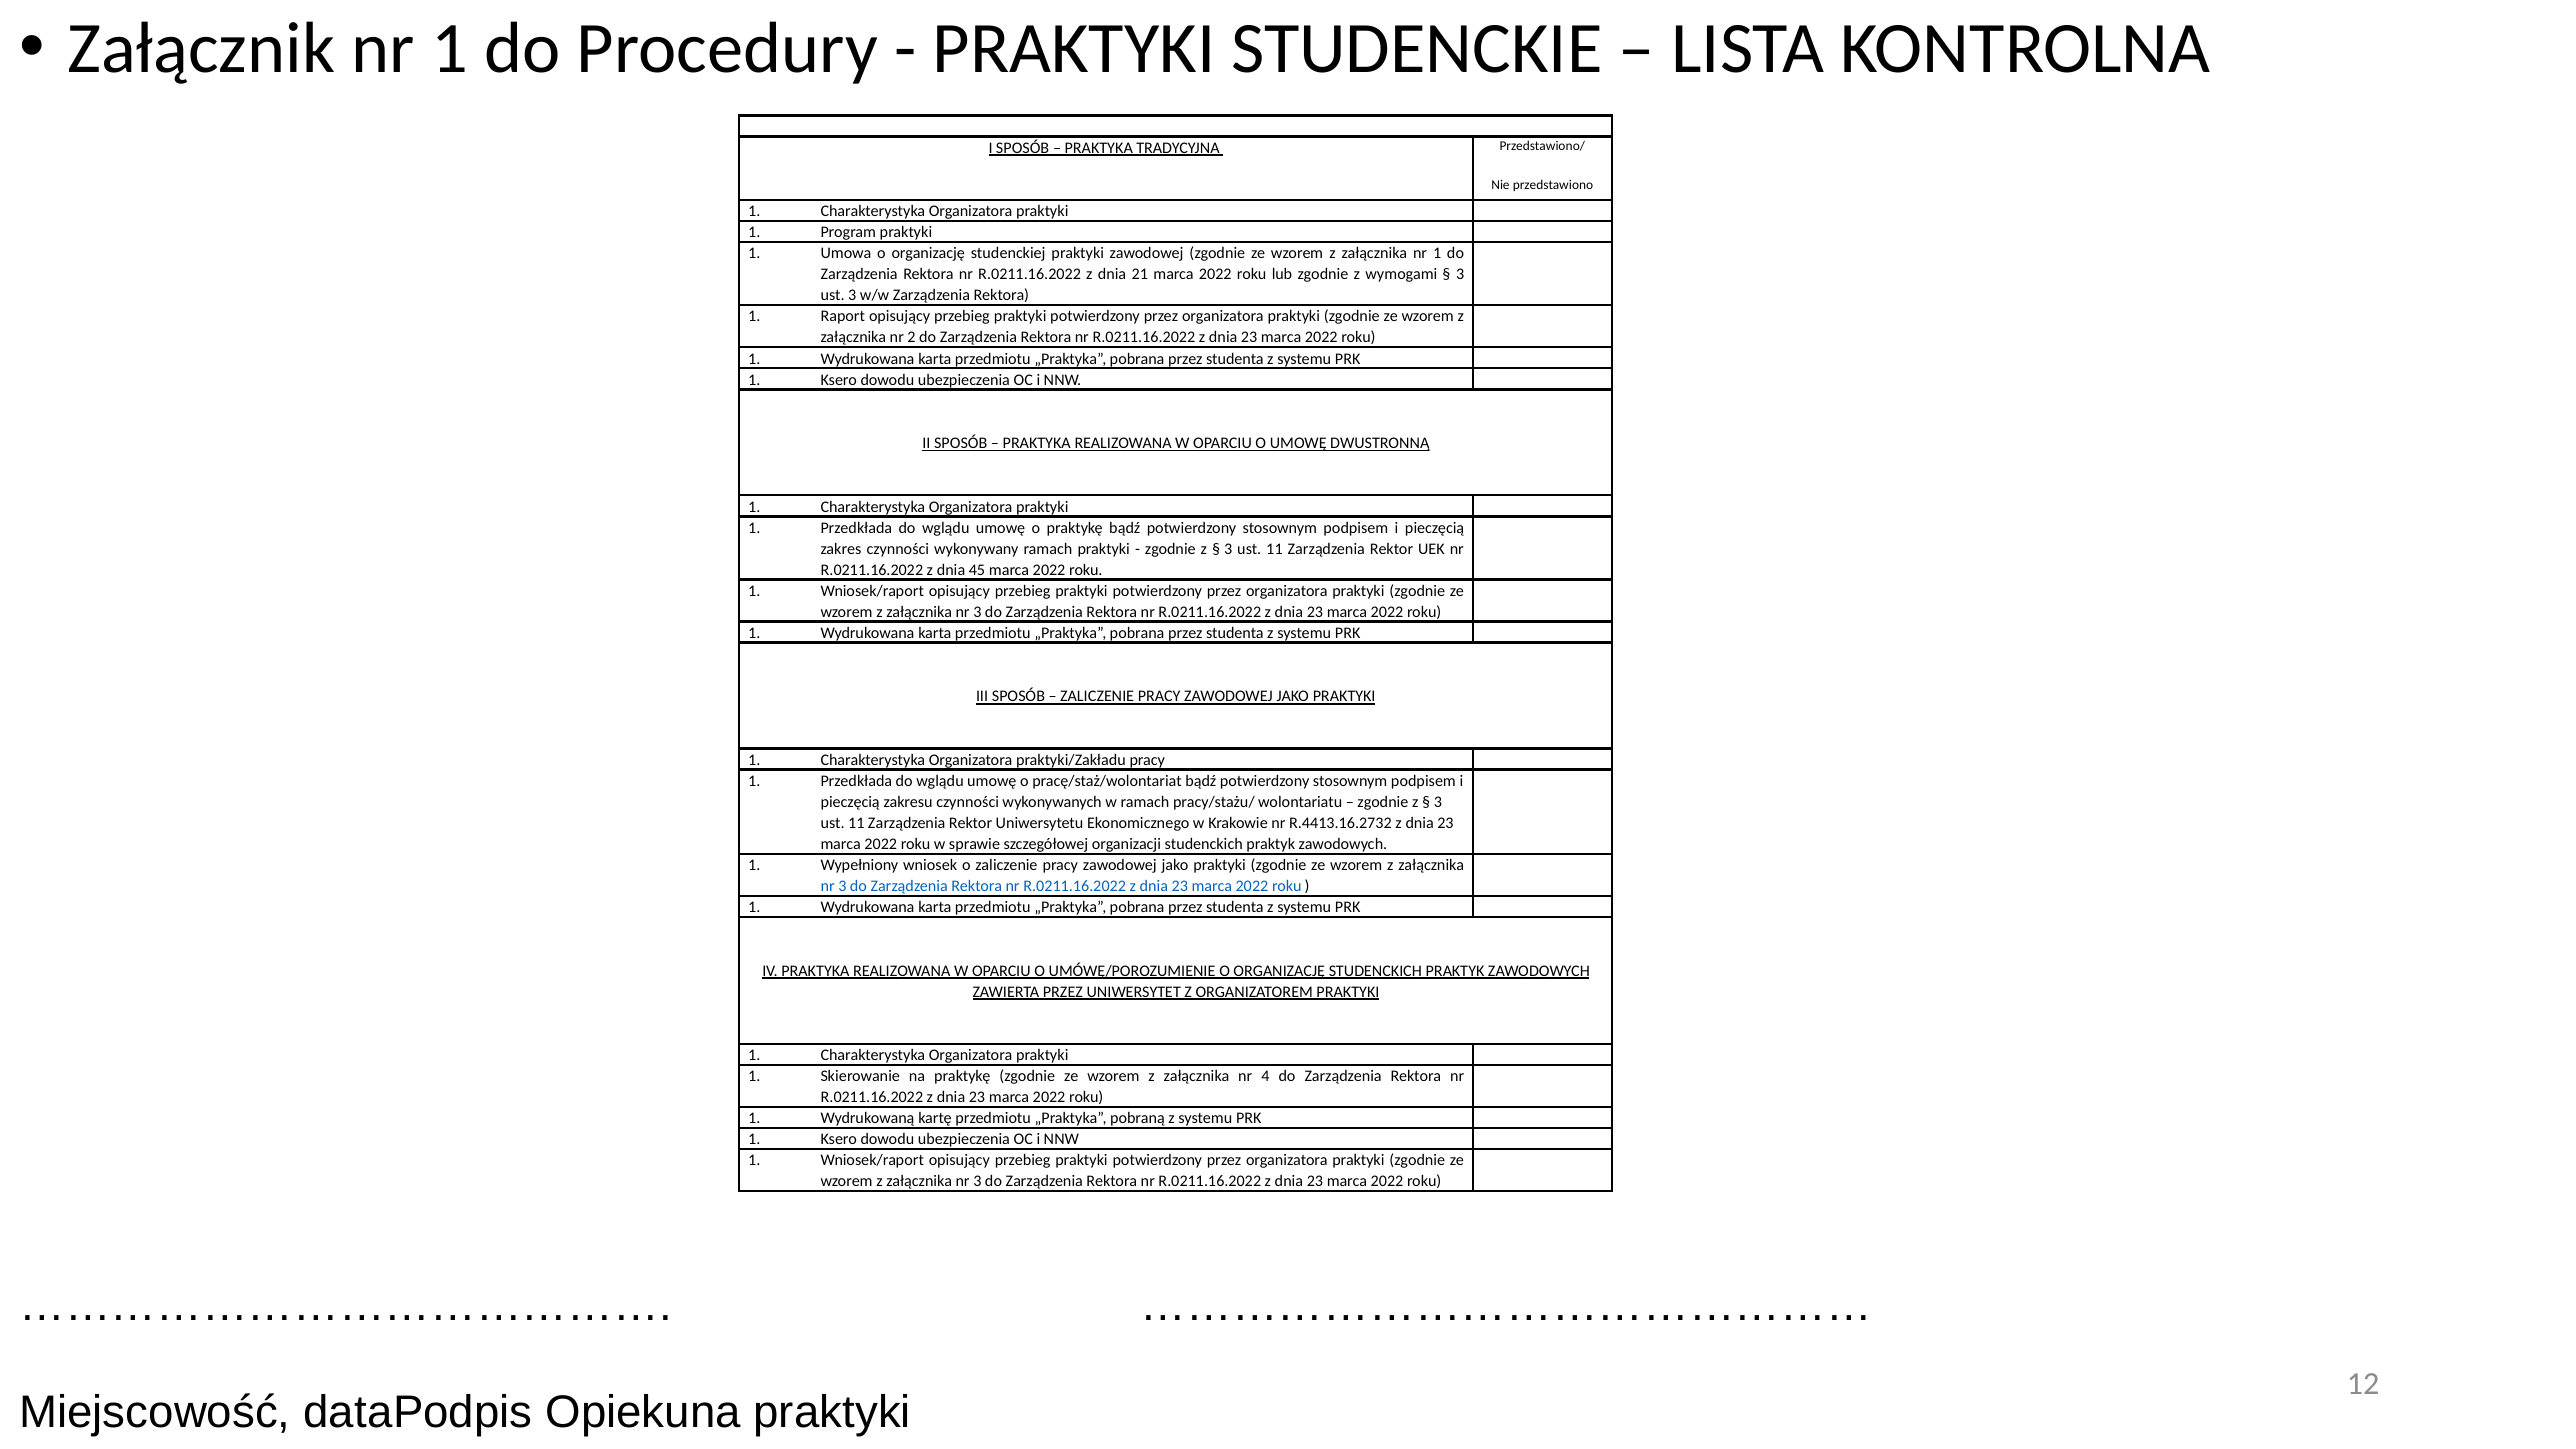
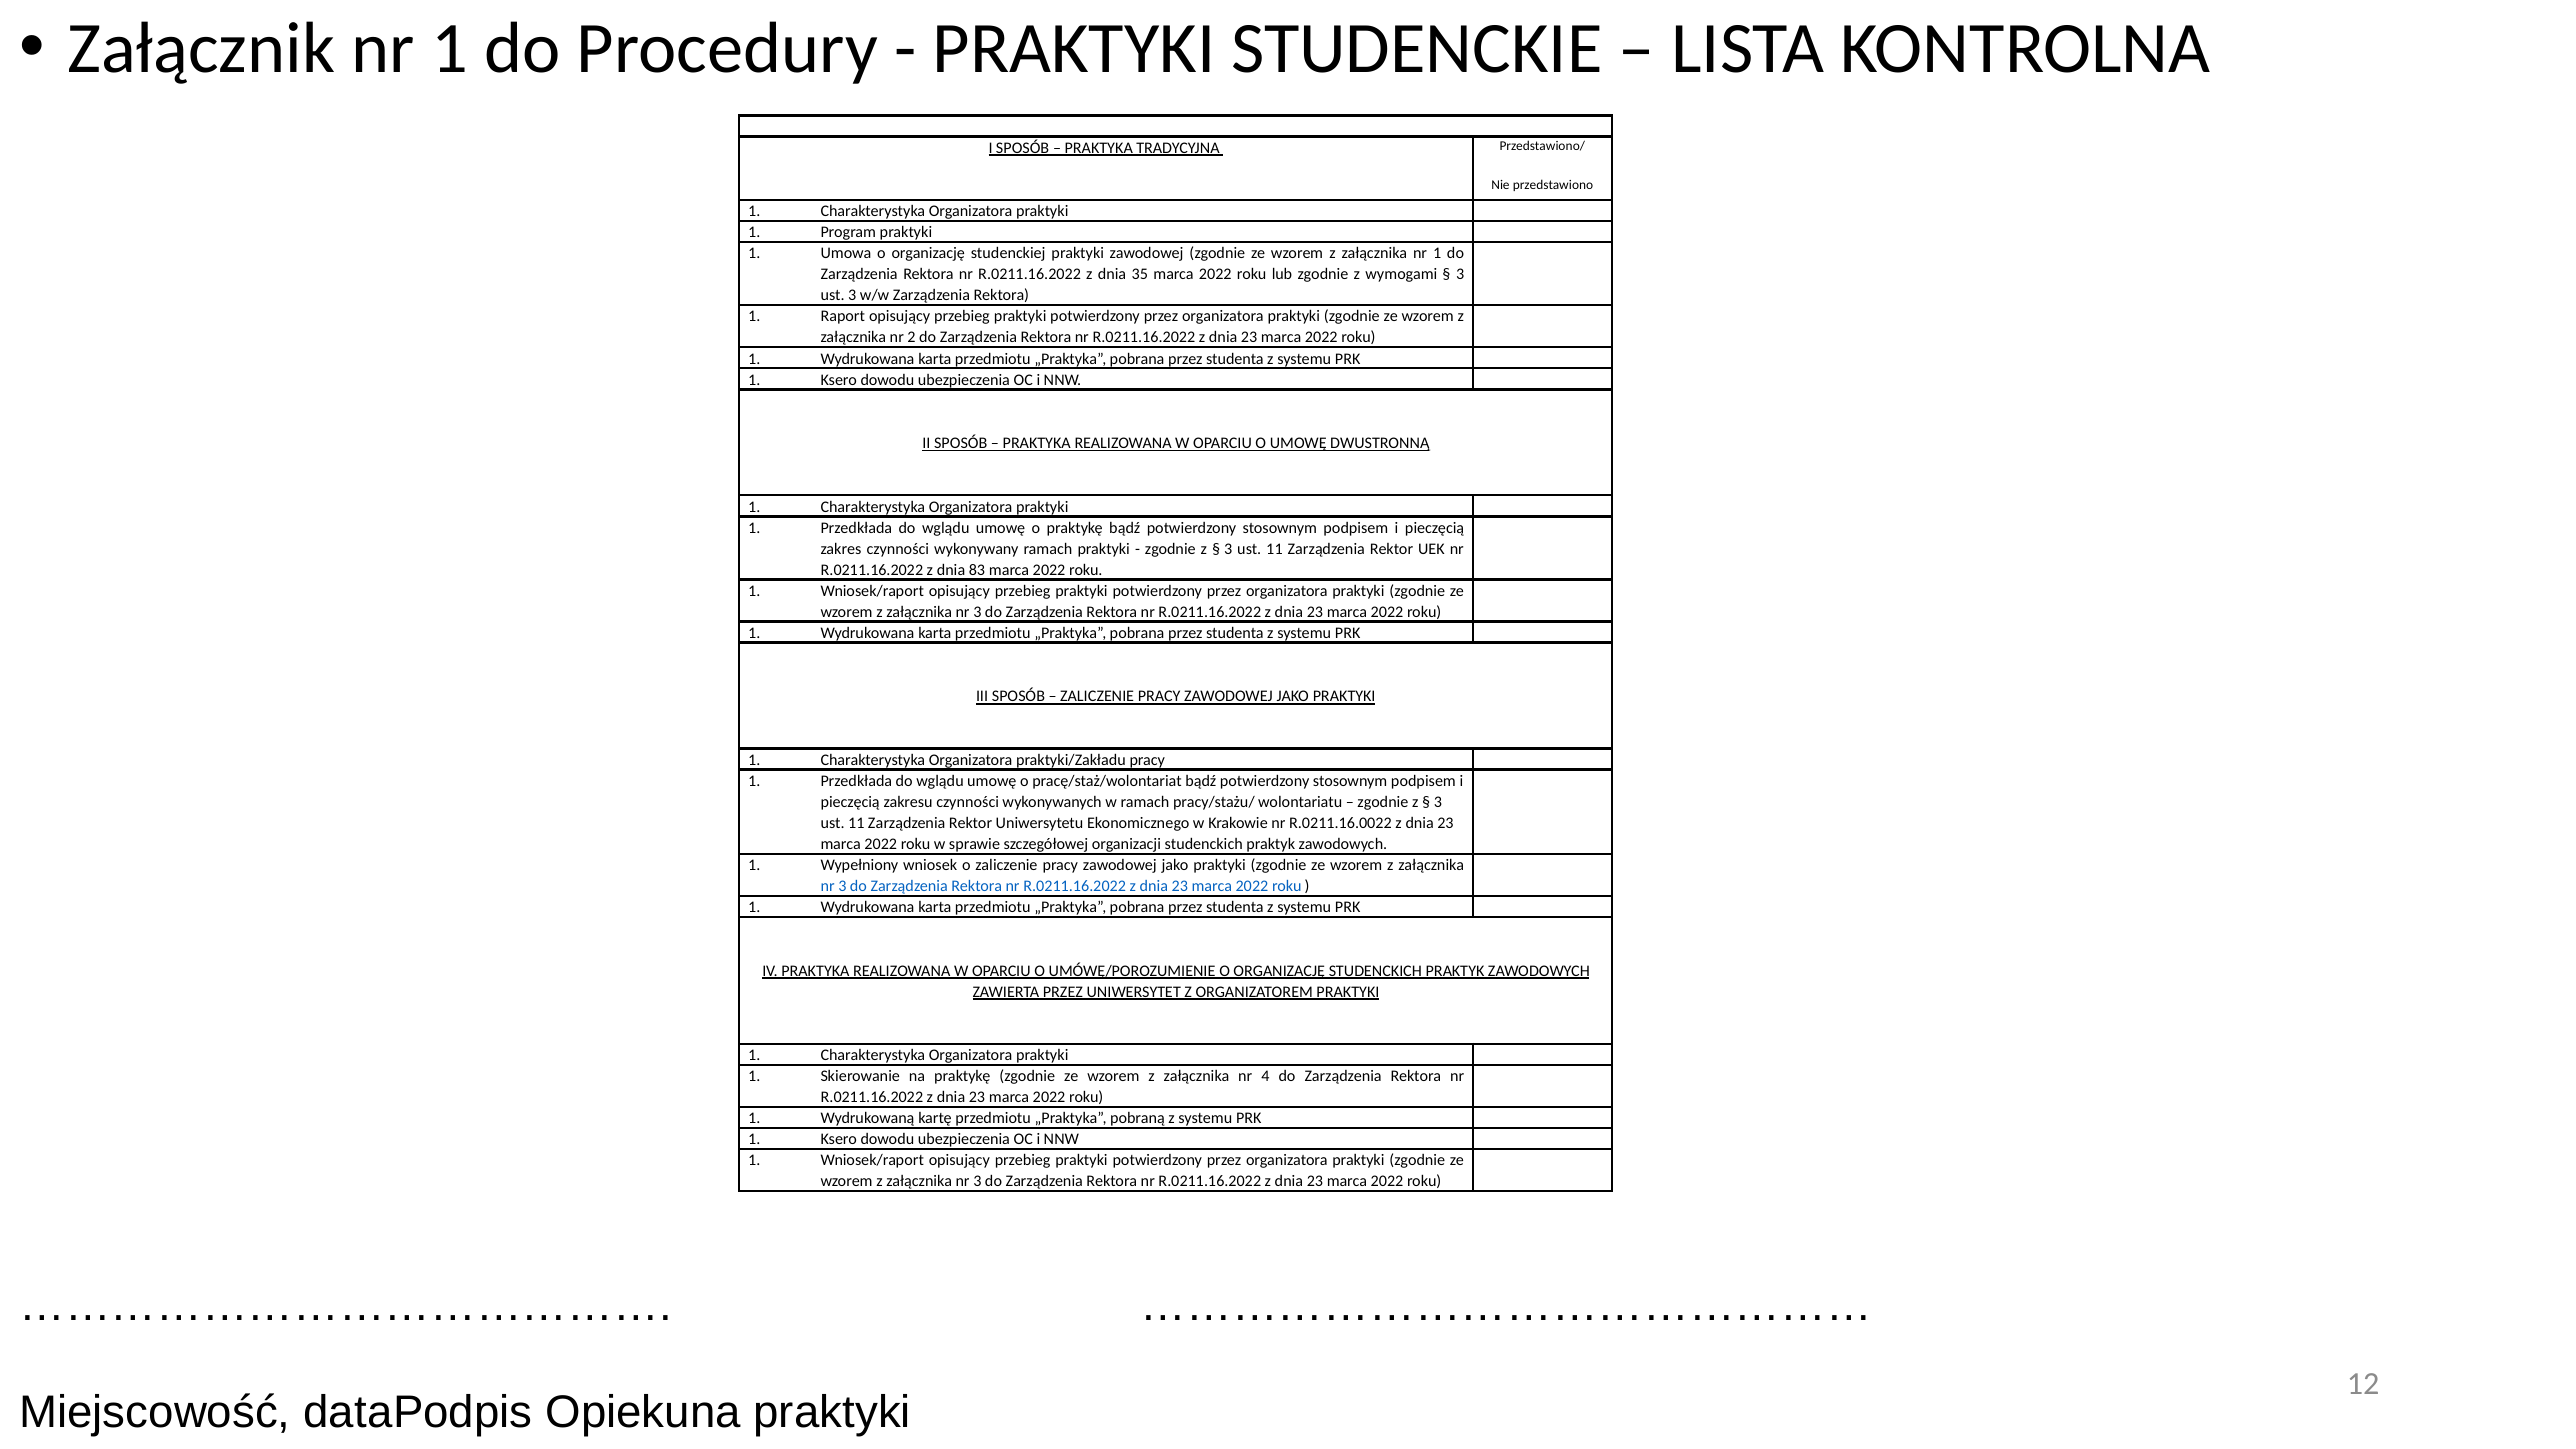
21: 21 -> 35 (1140, 275)
45: 45 -> 83 (977, 570)
R.4413.16.2732: R.4413.16.2732 -> R.0211.16.0022 (1340, 823)
